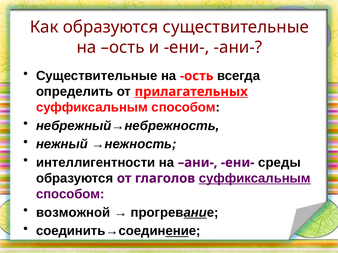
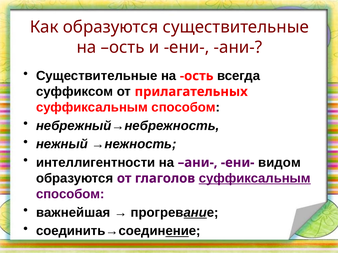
определить: определить -> суффиксом (75, 92)
прилагательных underline: present -> none (191, 92)
среды: среды -> видом (279, 163)
возможной: возможной -> важнейшая (73, 213)
